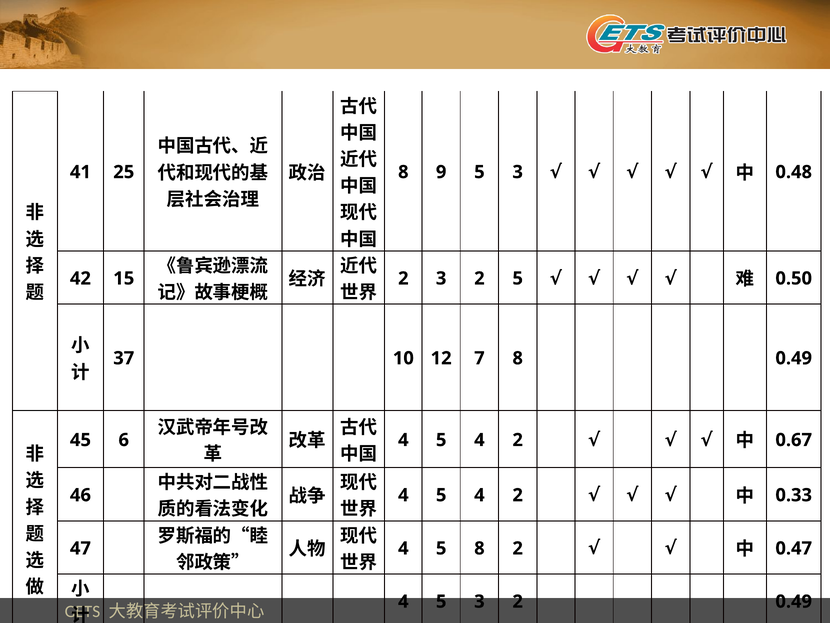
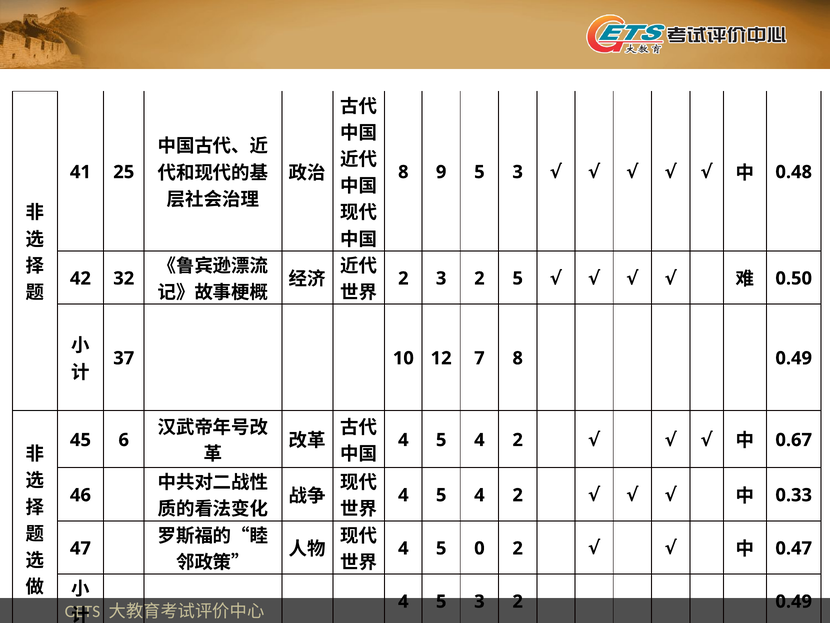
15: 15 -> 32 (124, 278)
5 8: 8 -> 0 (479, 548)
